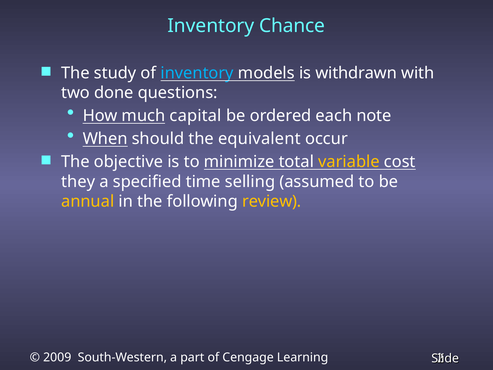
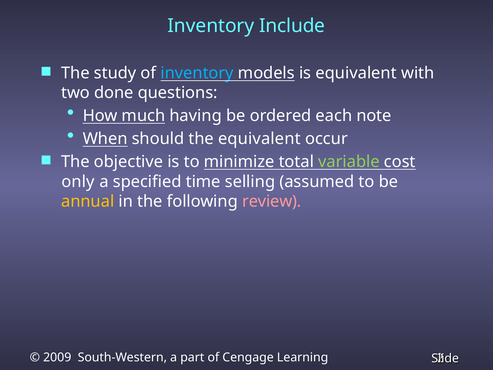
Chance: Chance -> Include (292, 26)
is withdrawn: withdrawn -> equivalent (356, 73)
capital: capital -> having (196, 116)
variable colour: yellow -> light green (349, 162)
they: they -> only (78, 182)
review colour: yellow -> pink (272, 201)
